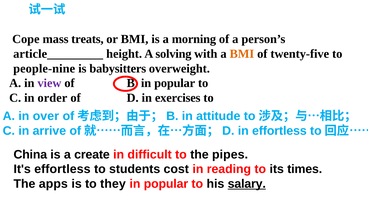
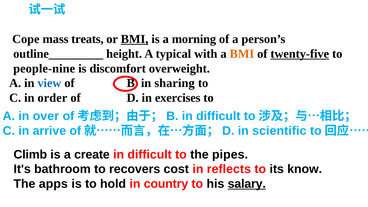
BMI underline: none -> present (135, 39)
article_________: article_________ -> outline_________ (58, 54)
solving: solving -> typical (173, 54)
twenty-five underline: none -> present (300, 54)
babysitters: babysitters -> discomfort (118, 68)
view colour: purple -> blue (49, 83)
popular: popular -> sharing (175, 83)
B in attitude: attitude -> difficult (218, 116)
in effortless: effortless -> scientific (279, 131)
China: China -> Climb (30, 154)
It's effortless: effortless -> bathroom (62, 169)
students: students -> recovers (135, 169)
reading: reading -> reflects (229, 169)
times: times -> know (305, 169)
they: they -> hold (113, 184)
popular: popular -> country (166, 184)
